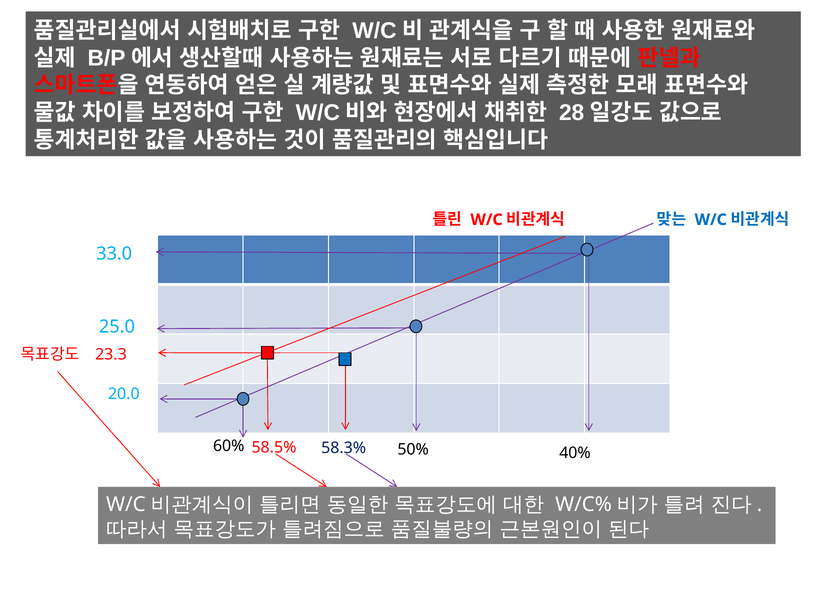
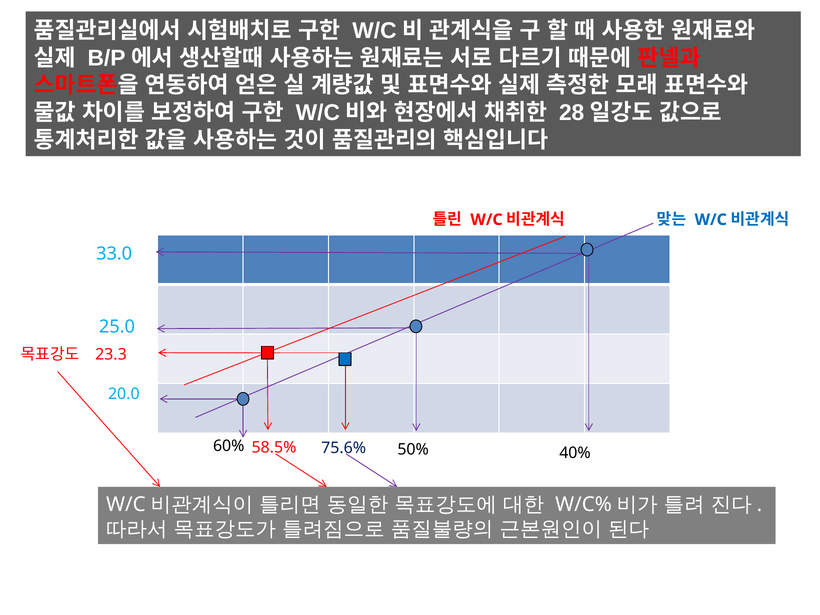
58.3%: 58.3% -> 75.6% (344, 448)
